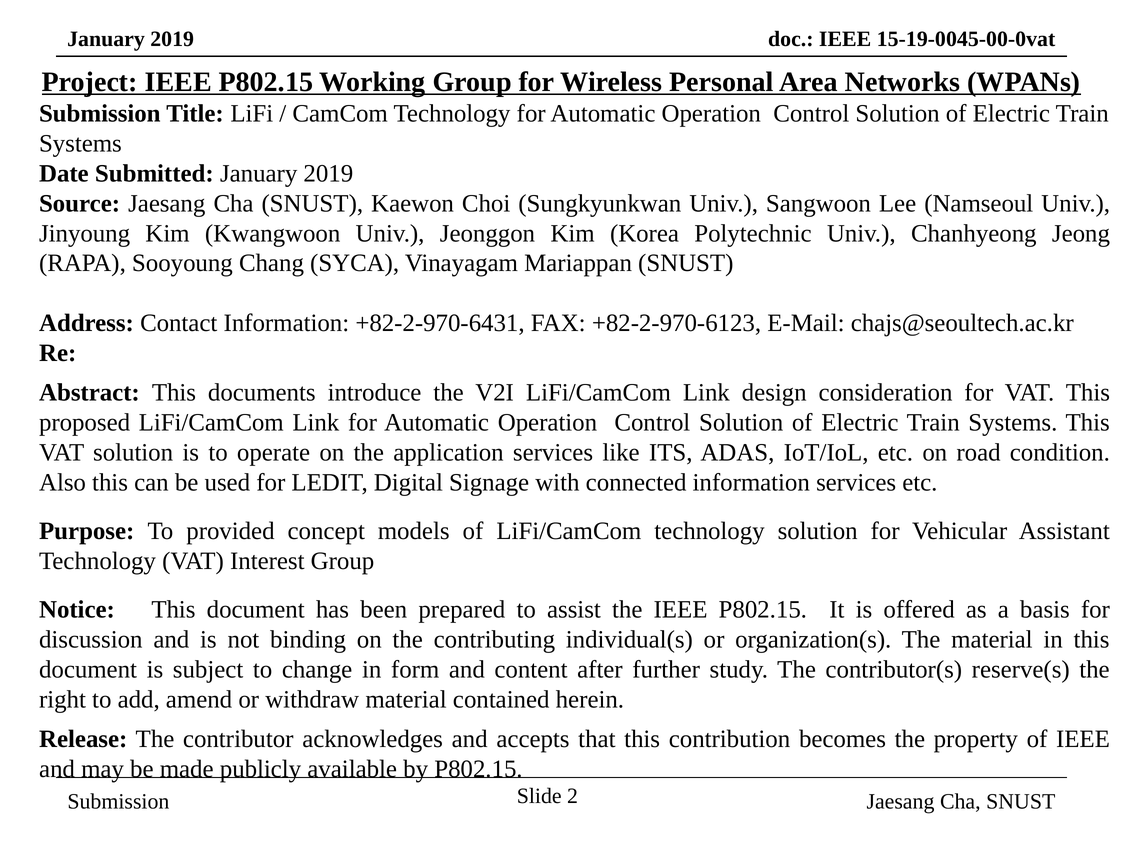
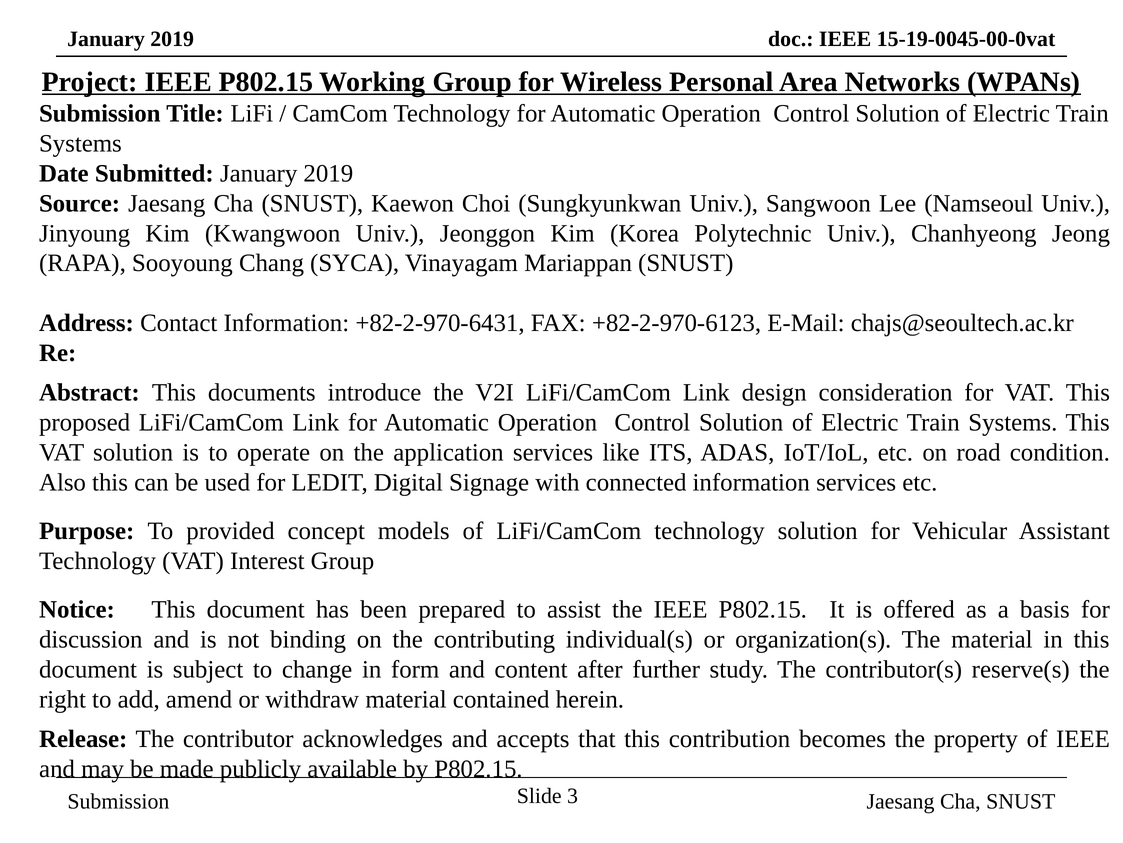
2: 2 -> 3 (573, 796)
